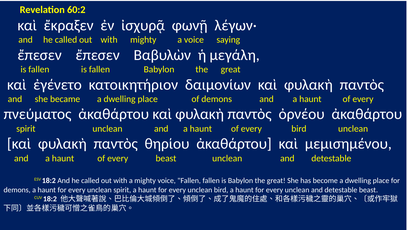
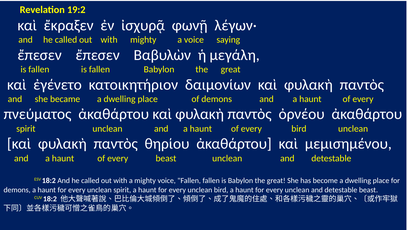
60:2: 60:2 -> 19:2 (76, 10)
